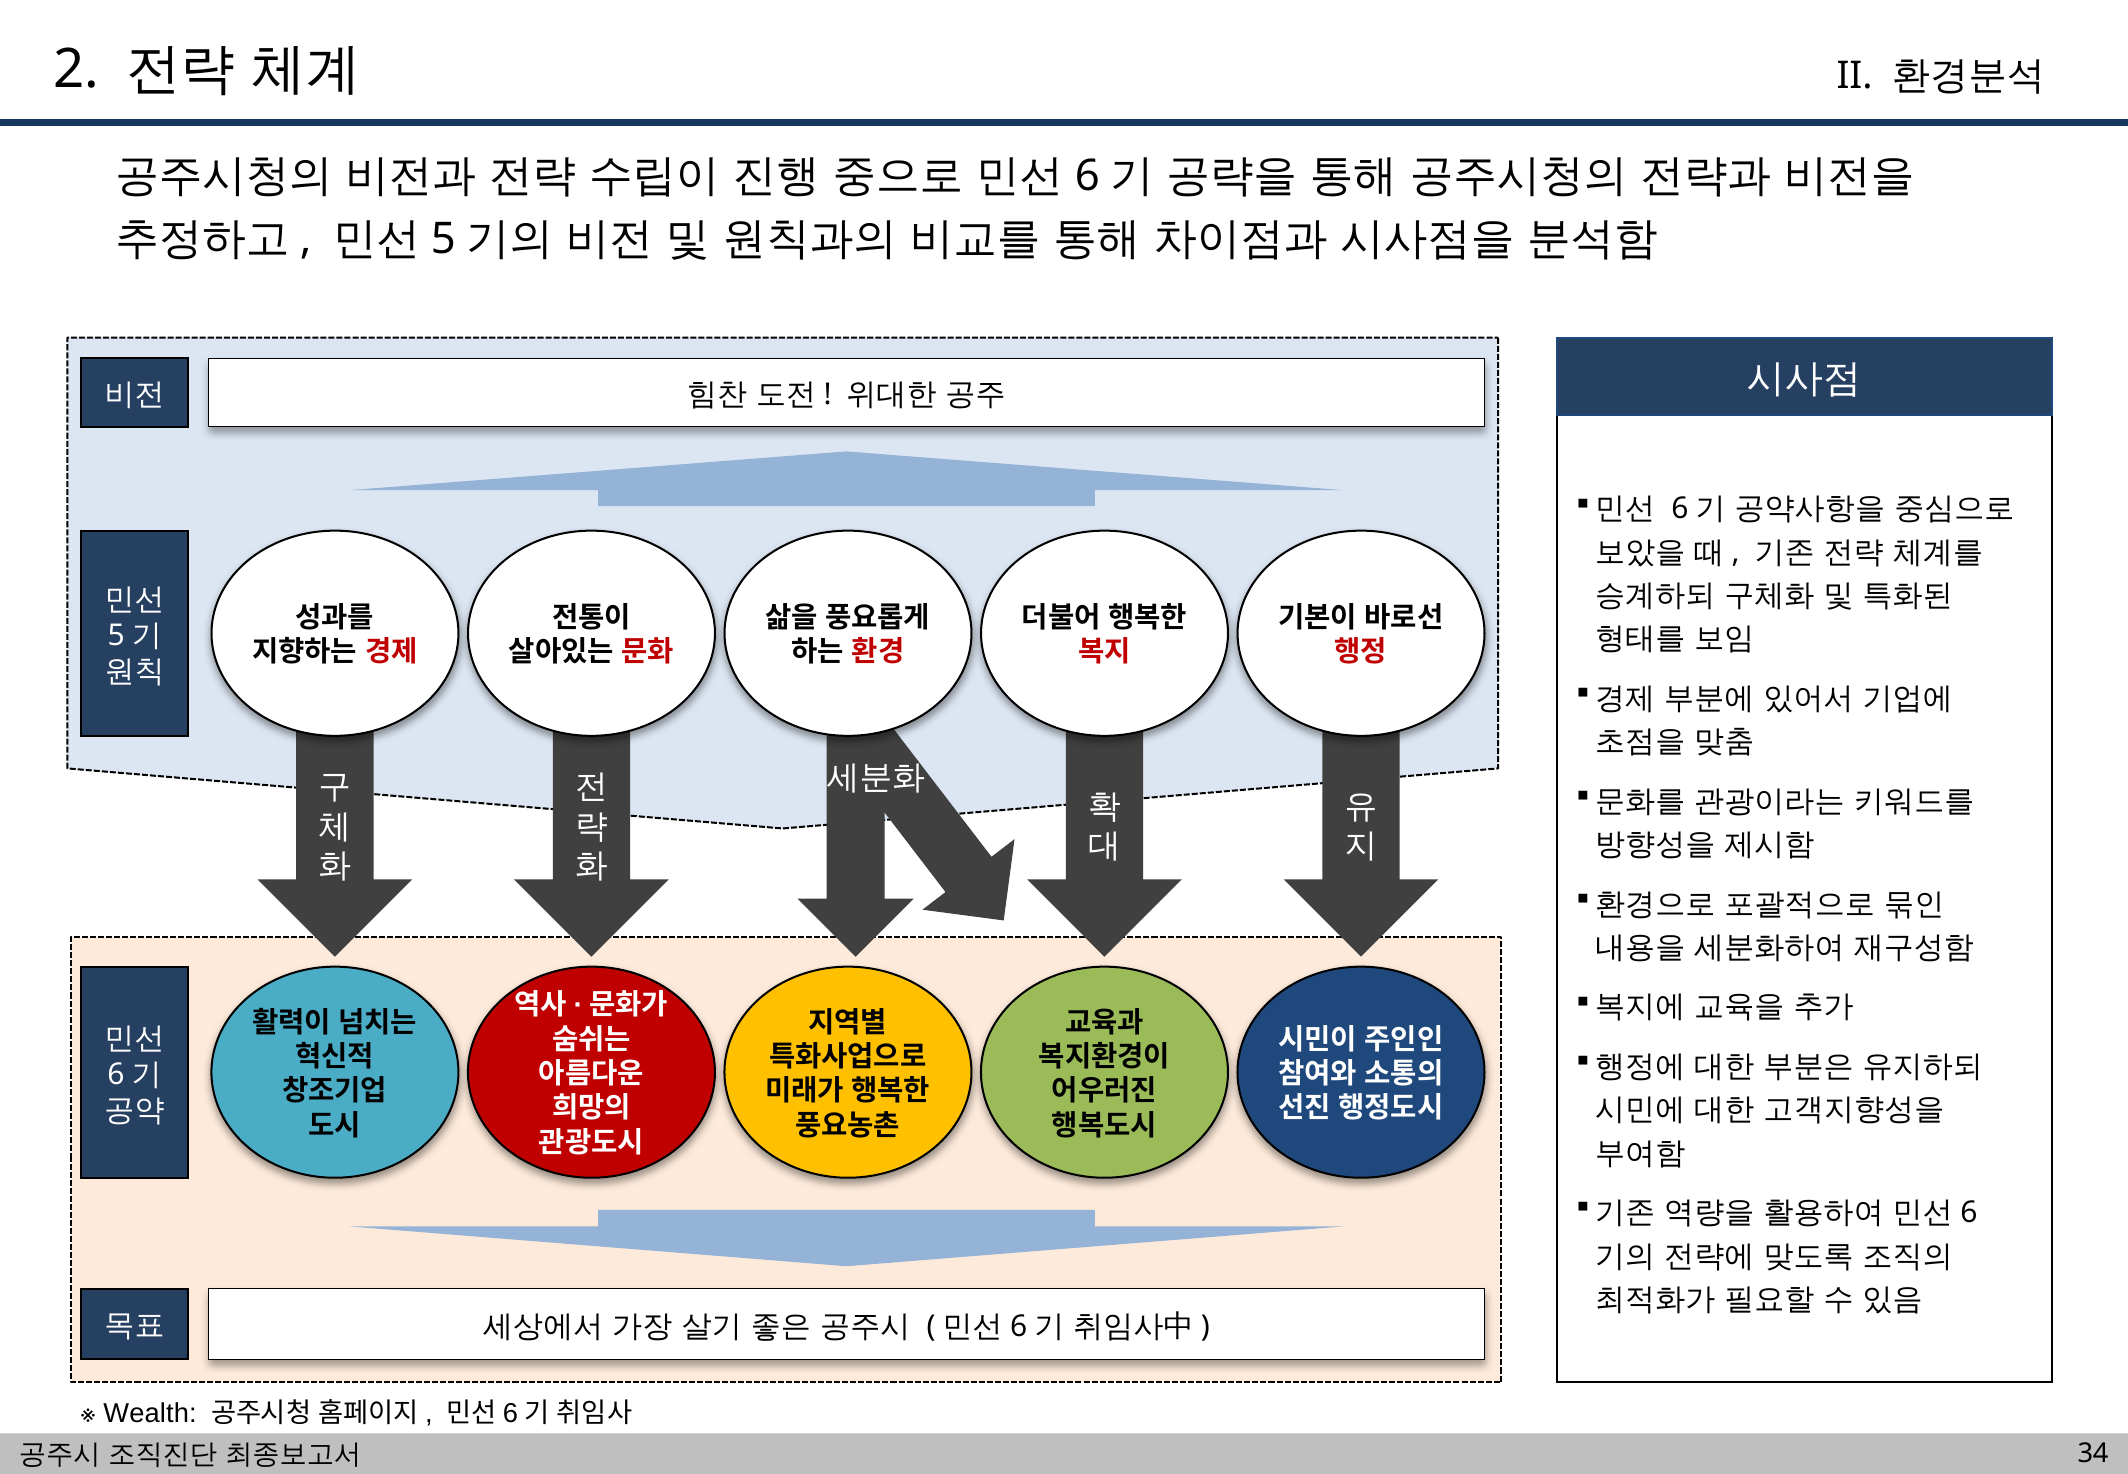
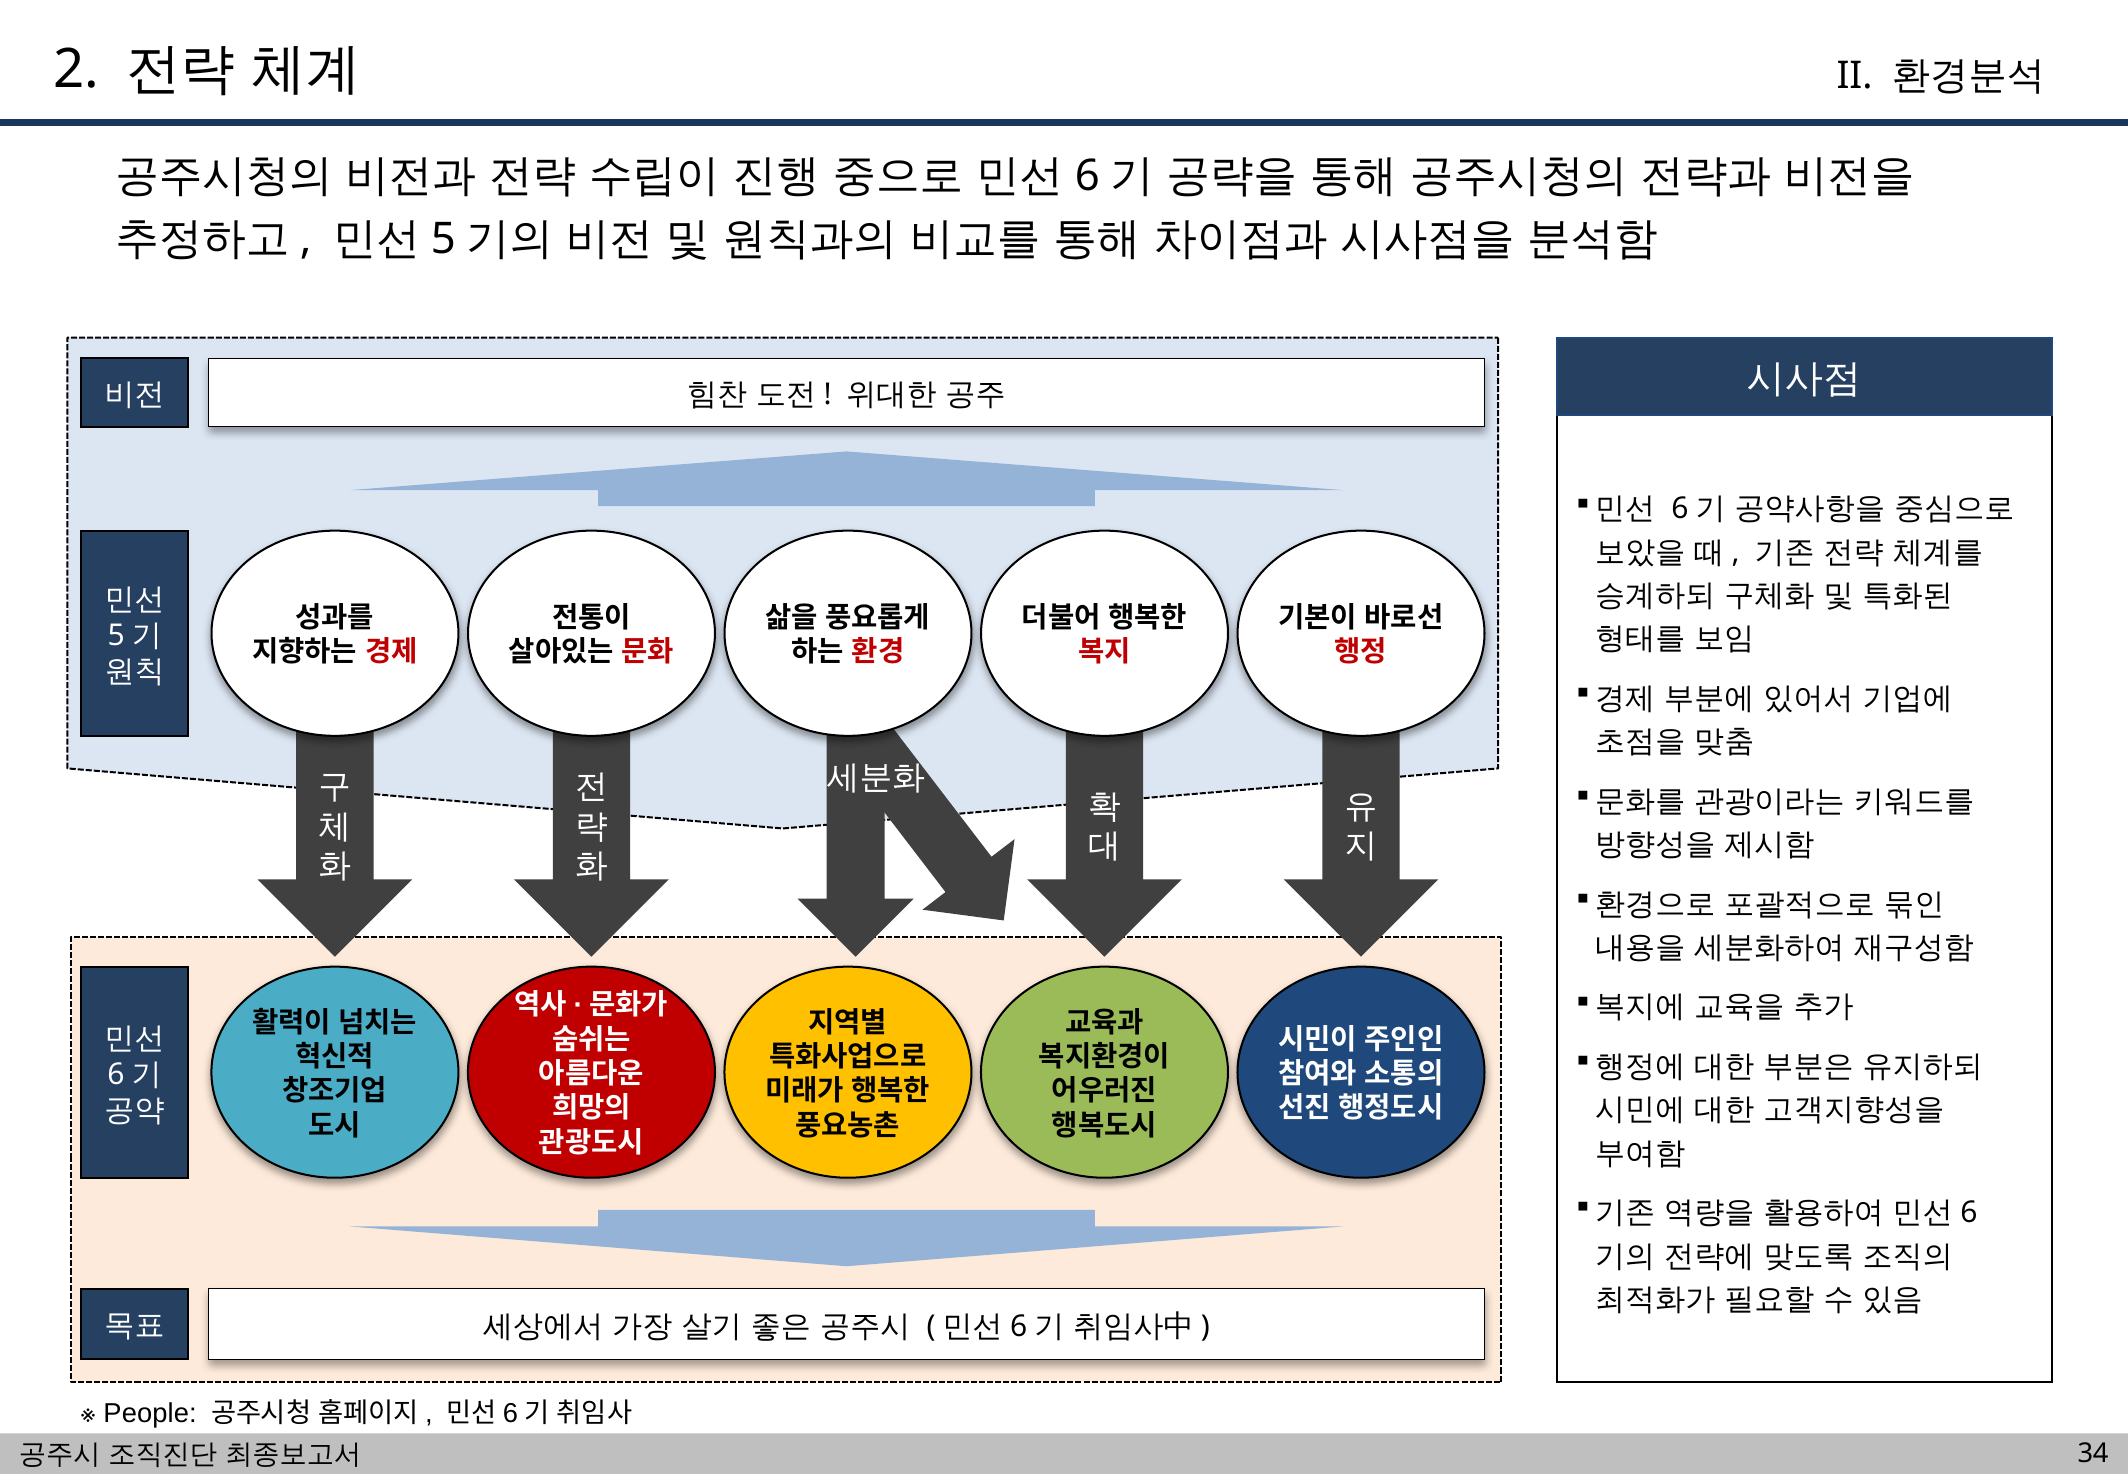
Wealth: Wealth -> People (150, 1412)
